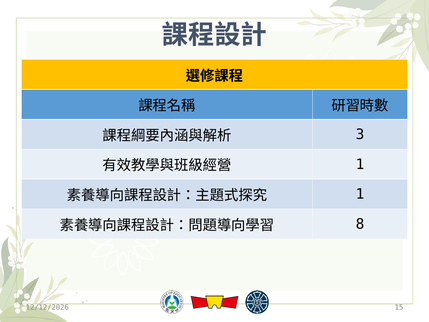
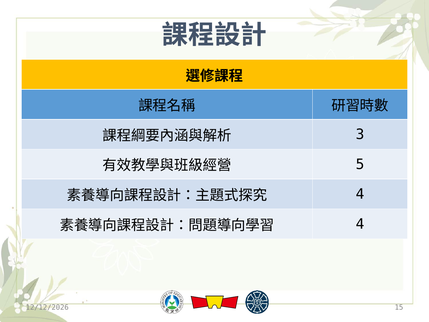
1: 1 -> 5 (360, 164)
1: 1 -> 4 (360, 194)
8: 8 -> 4 (360, 224)
